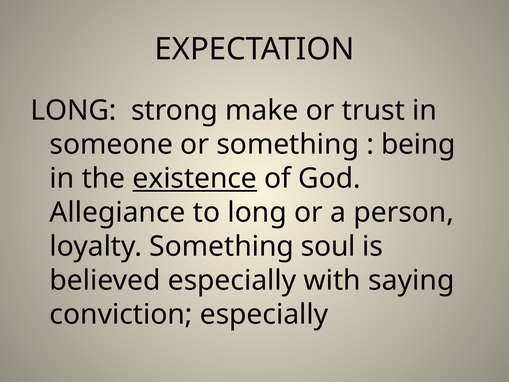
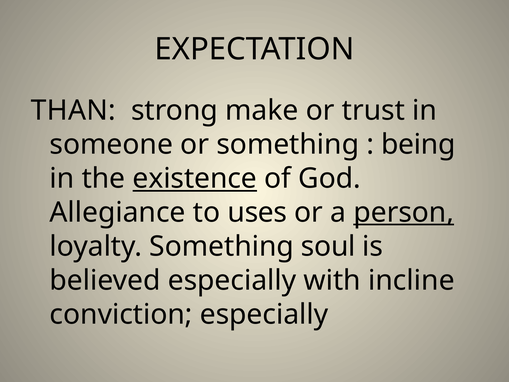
LONG: LONG -> THAN (73, 111)
to long: long -> uses (257, 212)
person underline: none -> present (404, 212)
saying: saying -> incline (411, 280)
